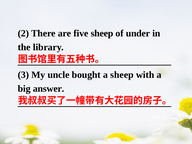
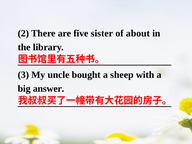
five sheep: sheep -> sister (102, 33)
under: under -> about (138, 33)
